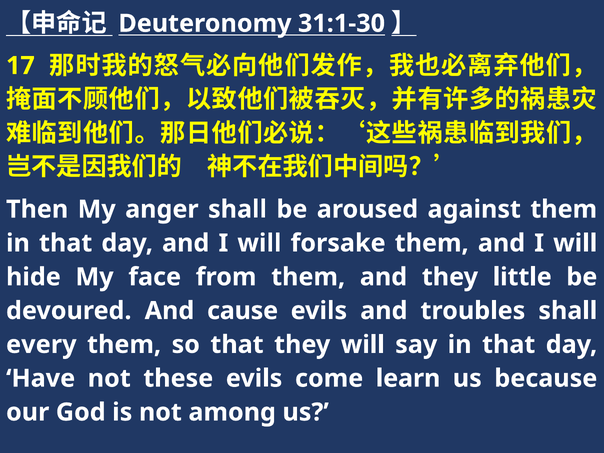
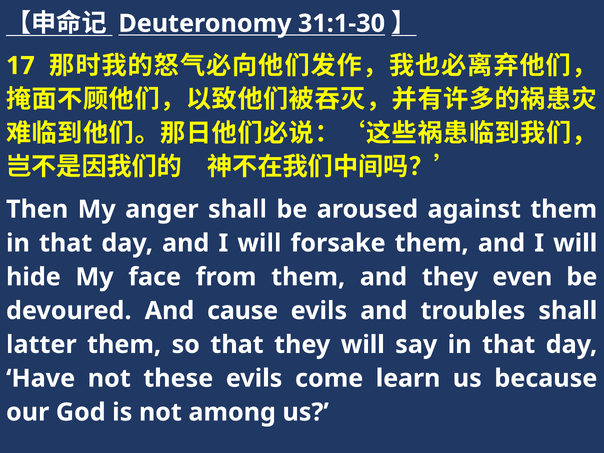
little: little -> even (522, 277)
every: every -> latter (41, 345)
